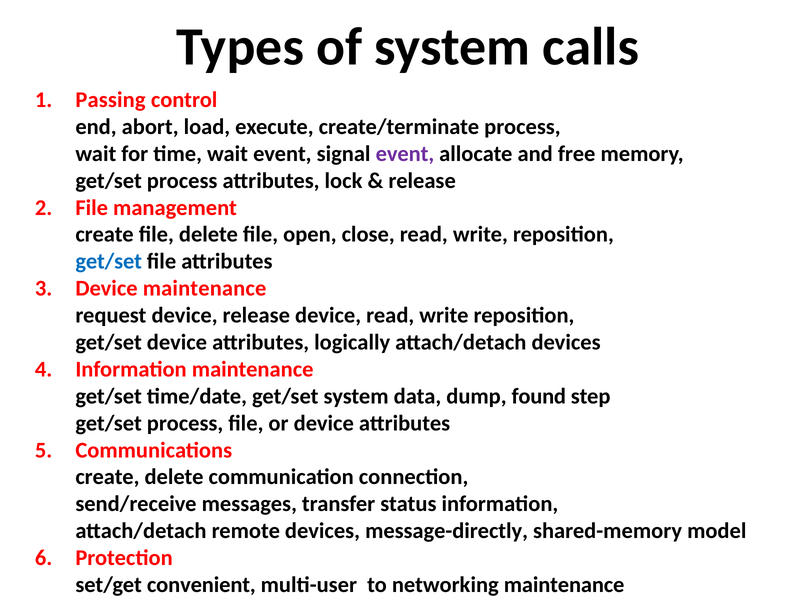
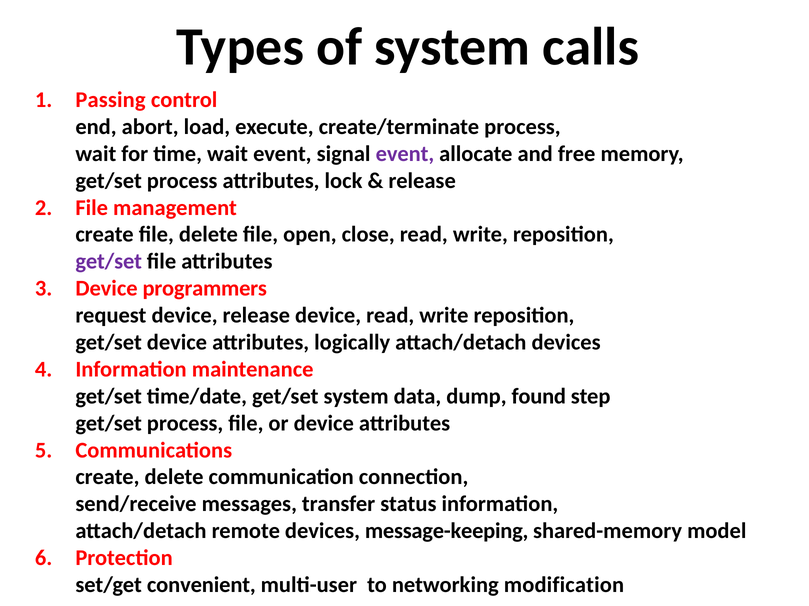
get/set colour: blue -> purple (109, 262)
Device maintenance: maintenance -> programmers (205, 289)
message-directly: message-directly -> message-keeping (447, 532)
networking maintenance: maintenance -> modification (564, 586)
